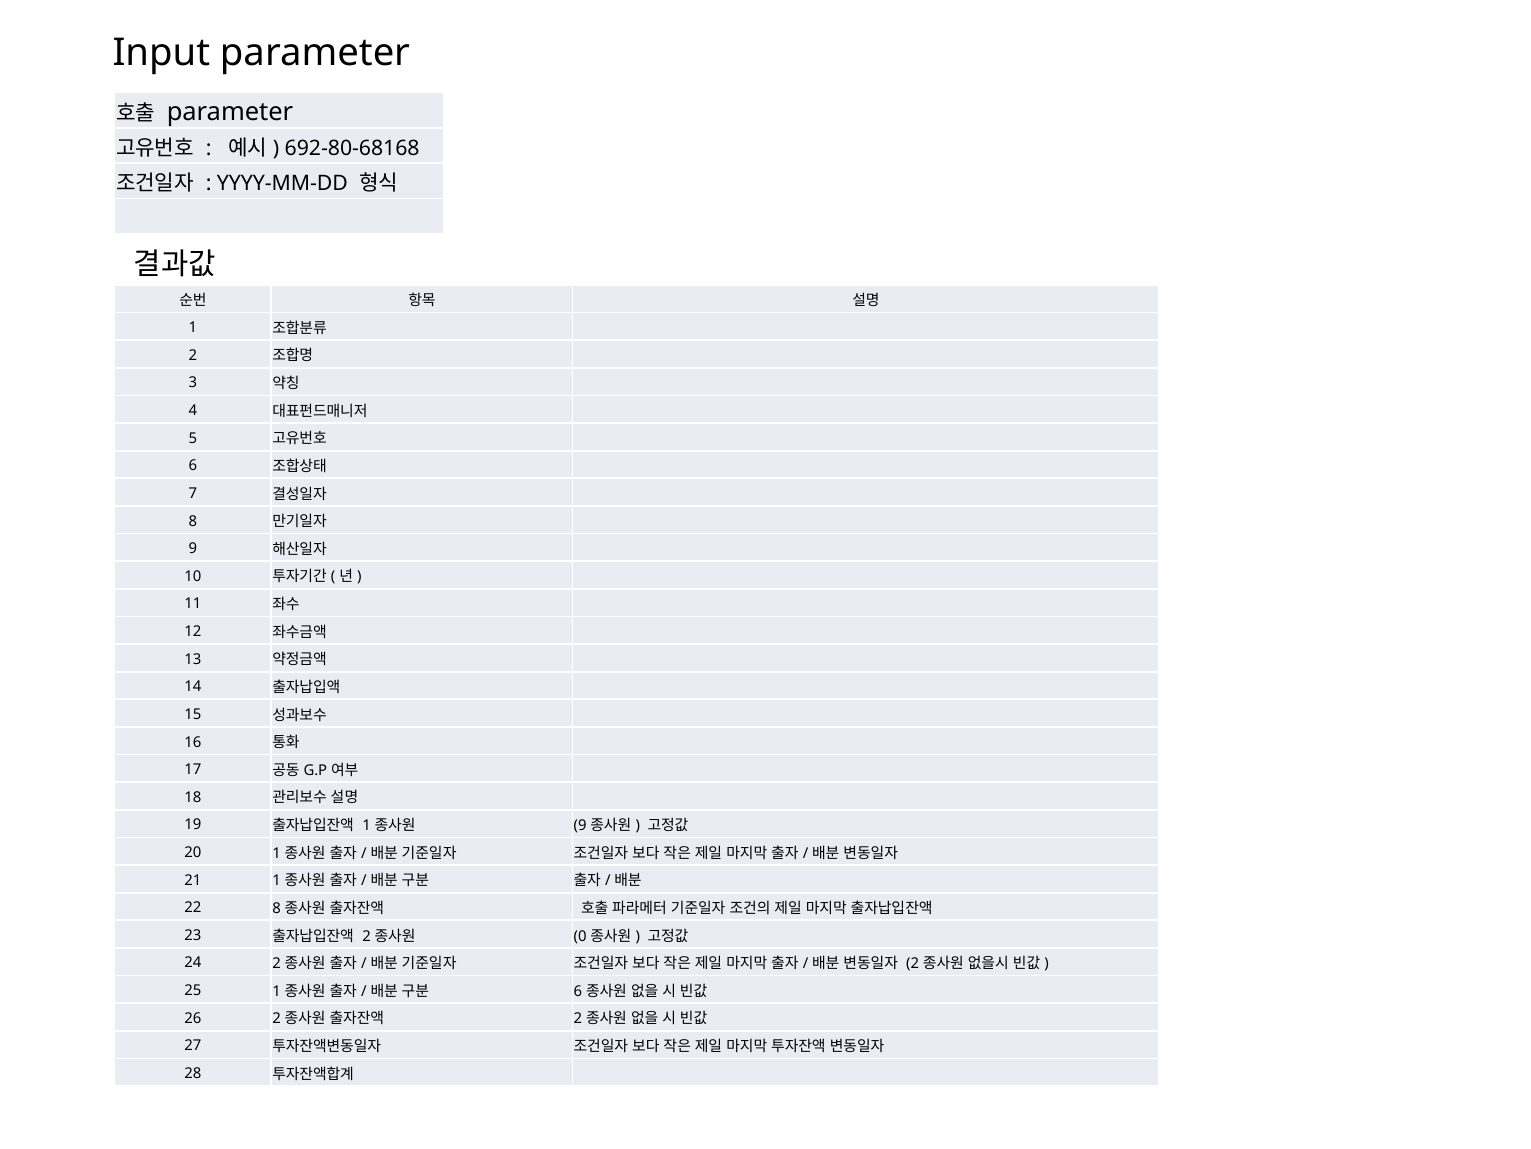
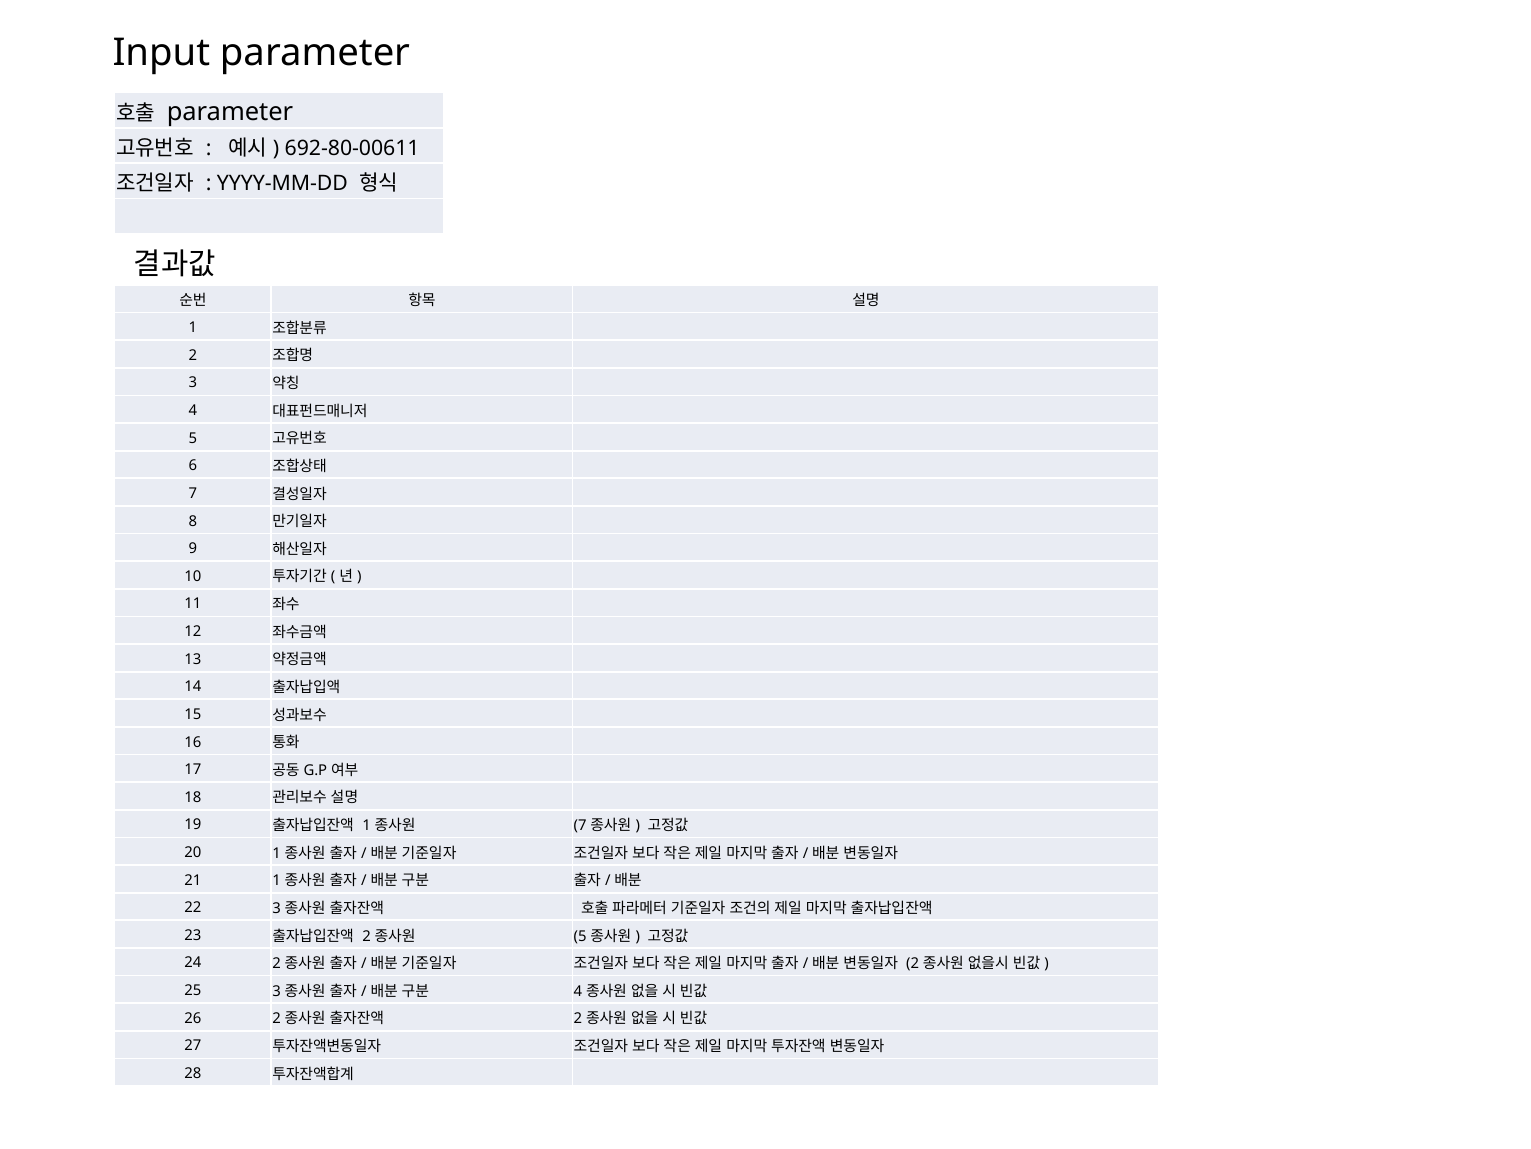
692-80-68168: 692-80-68168 -> 692-80-00611 (352, 149)
9: 9 -> 7 (580, 825)
22 8: 8 -> 3 (277, 908)
0: 0 -> 5 (580, 936)
25 1: 1 -> 3 (277, 991)
6: 6 -> 4 (578, 991)
